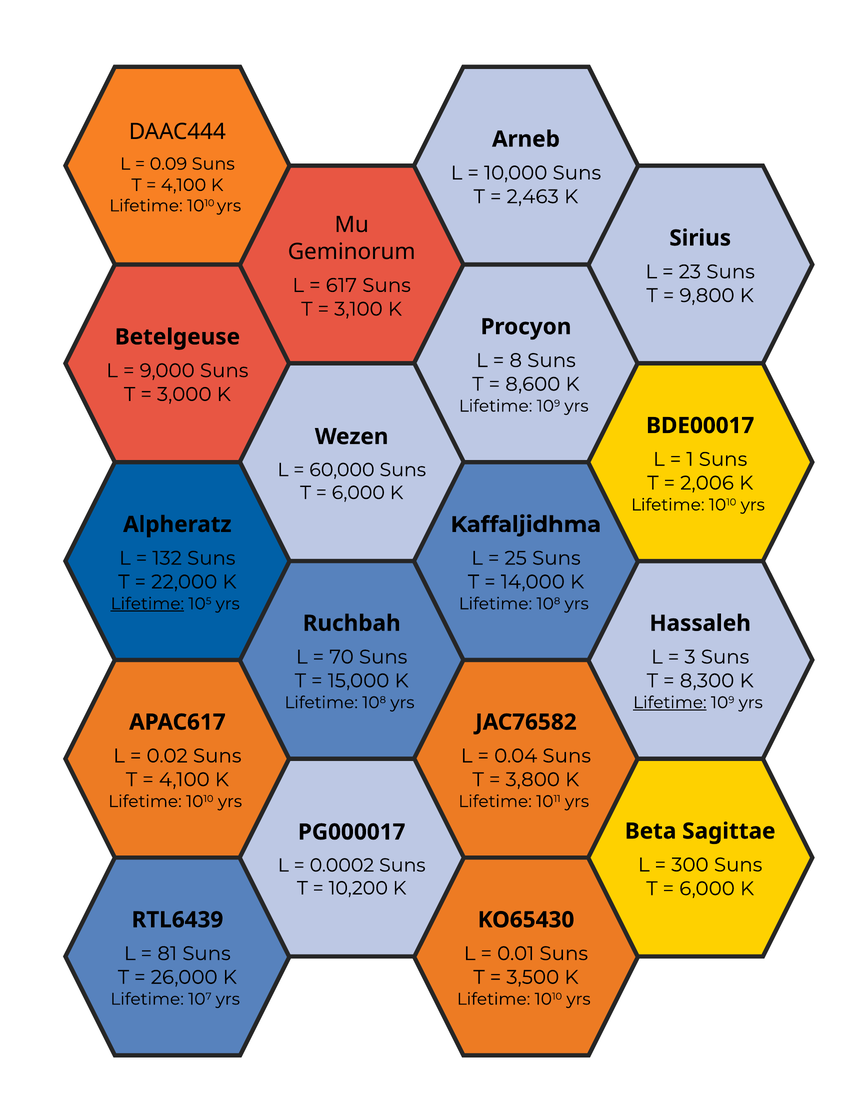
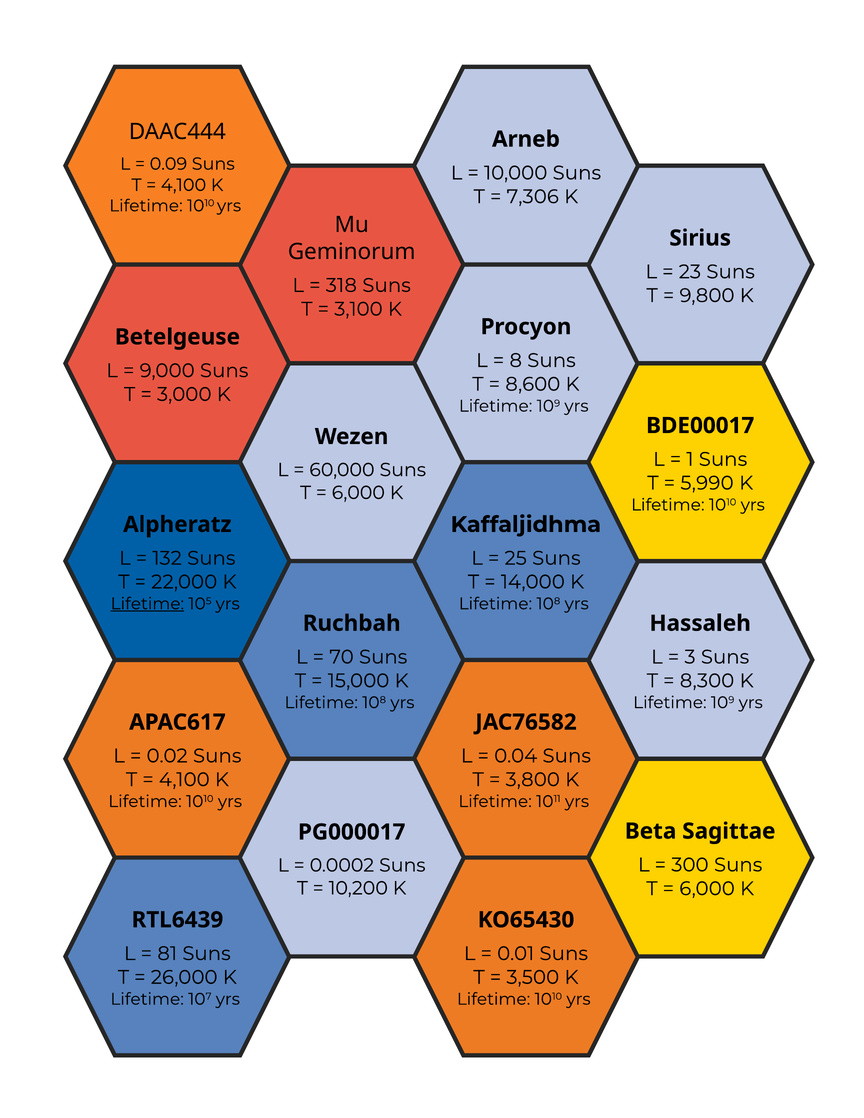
2,463: 2,463 -> 7,306 (533, 197)
617: 617 -> 318 (341, 285)
2,006: 2,006 -> 5,990 (707, 483)
Lifetime underline: present -> none (670, 703)
